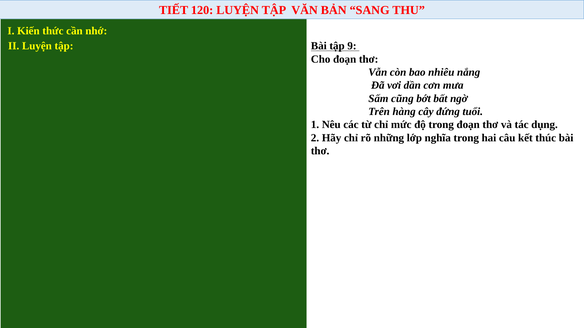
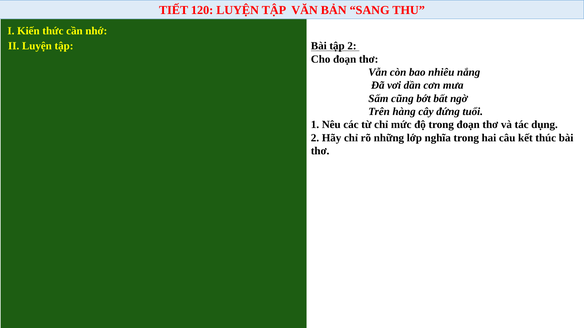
tập 9: 9 -> 2 (352, 46)
